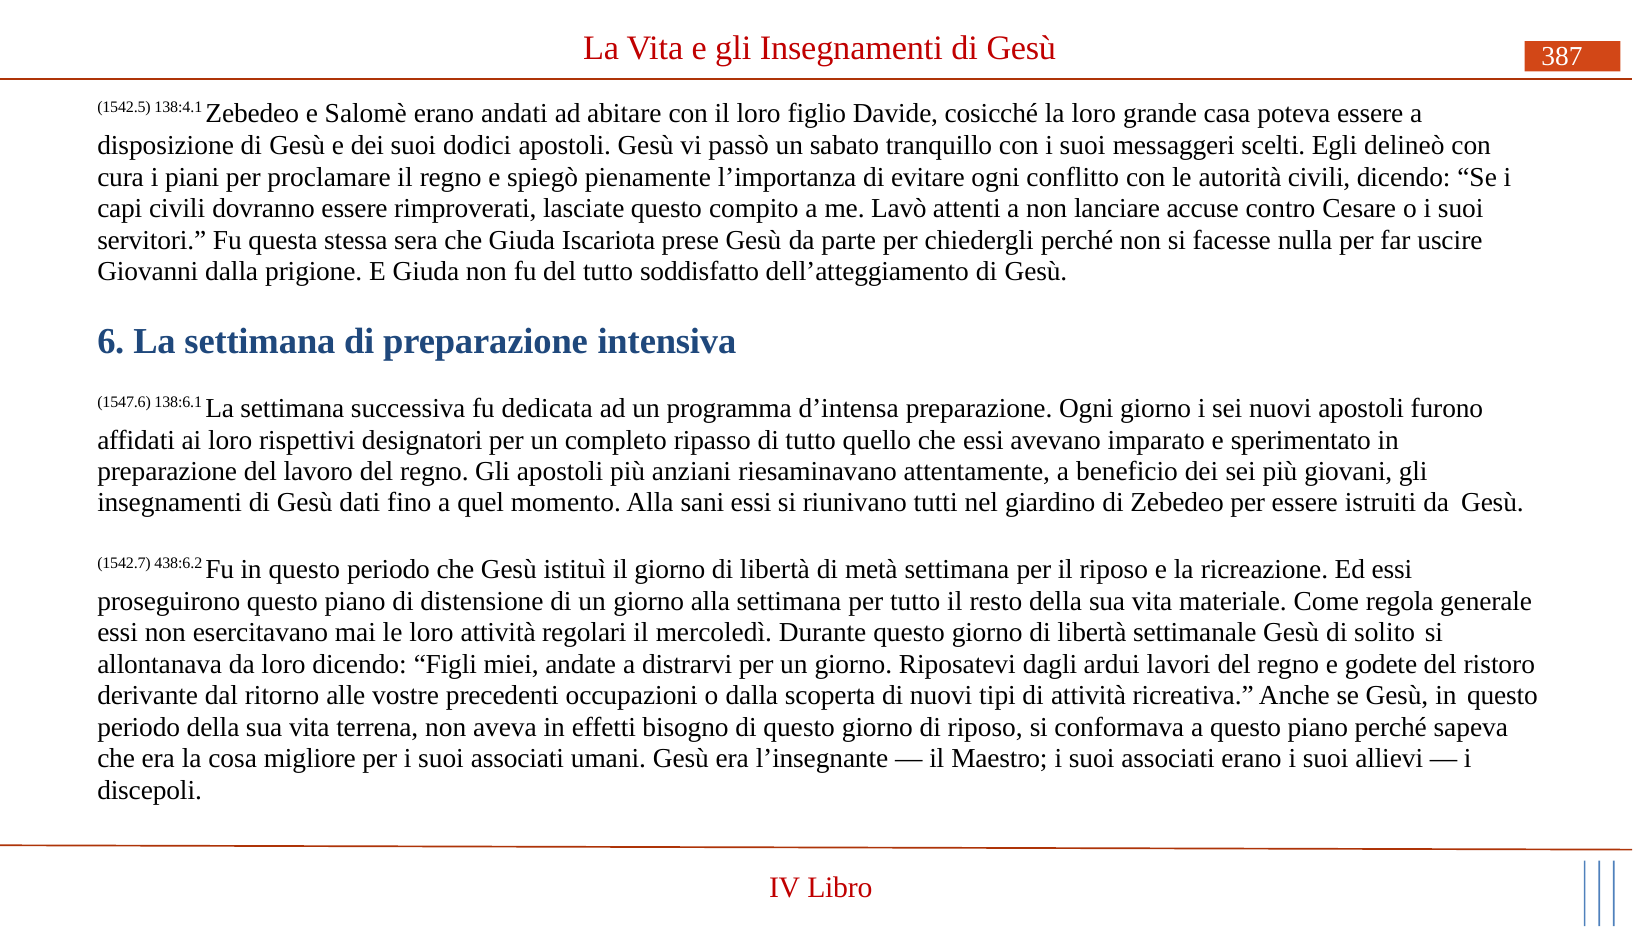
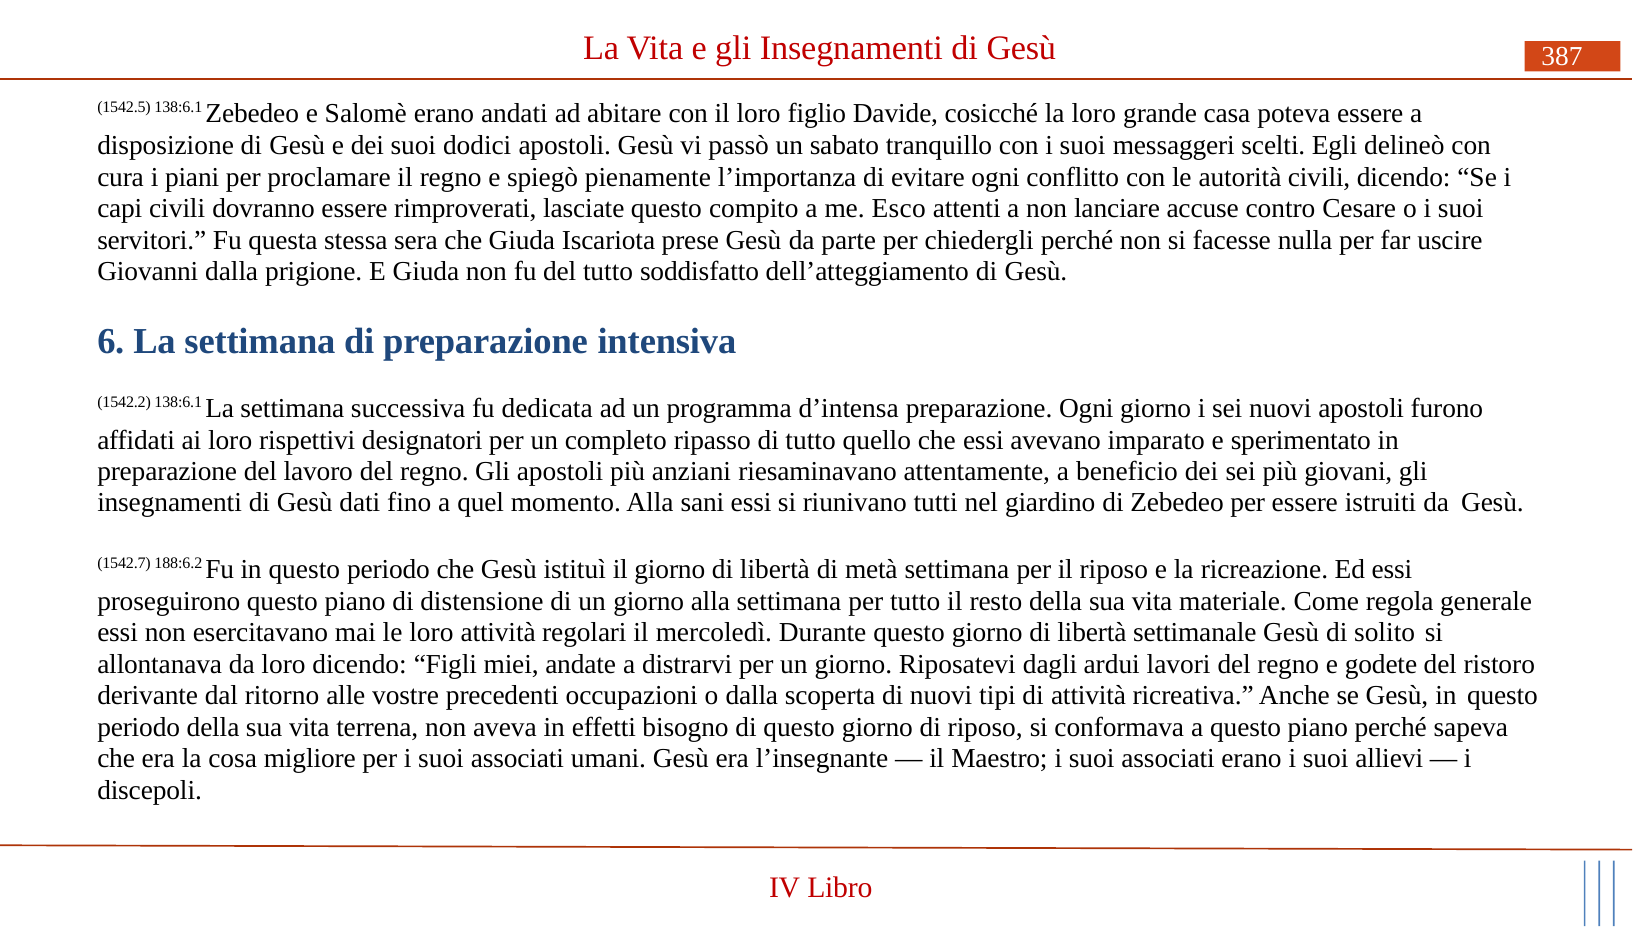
1542.5 138:4.1: 138:4.1 -> 138:6.1 (178, 107)
Lavò: Lavò -> Esco (899, 209)
1547.6: 1547.6 -> 1542.2 (124, 402)
438:6.2: 438:6.2 -> 188:6.2 (178, 563)
